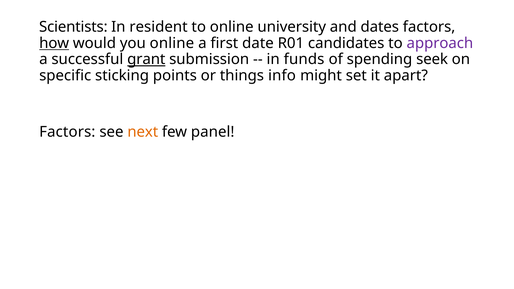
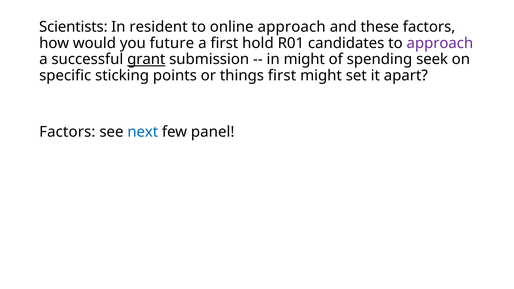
online university: university -> approach (292, 27)
dates: dates -> these (380, 27)
how underline: present -> none (54, 43)
you online: online -> future (172, 43)
date: date -> hold (258, 43)
in funds: funds -> might (304, 59)
things info: info -> first (282, 76)
next colour: orange -> blue (143, 132)
